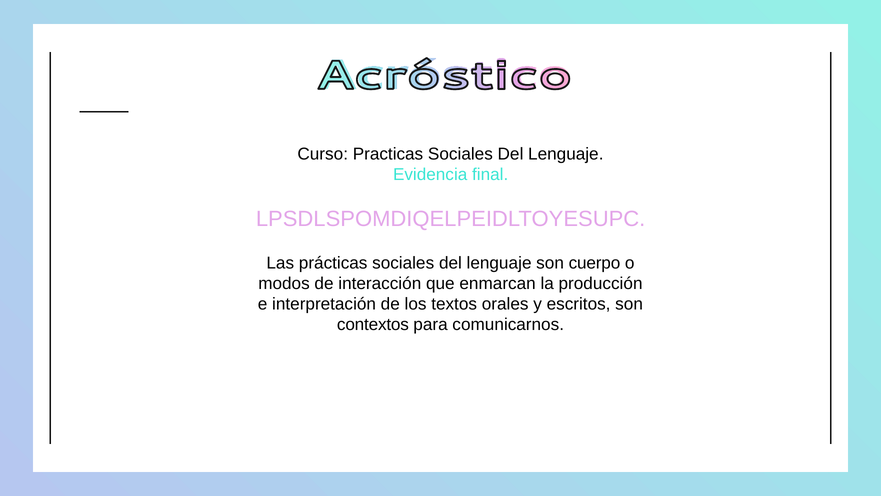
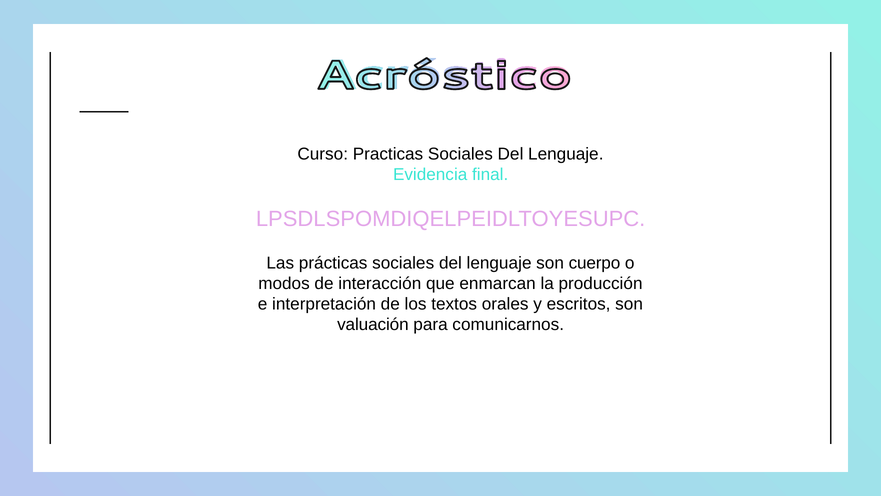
contextos: contextos -> valuación (373, 324)
